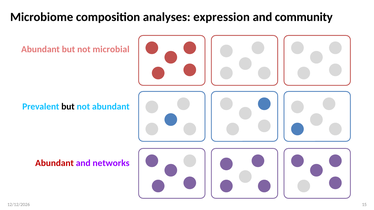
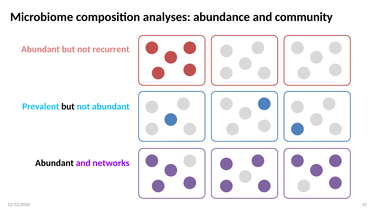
expression: expression -> abundance (222, 17)
microbial: microbial -> recurrent (111, 49)
Abundant colour: red -> black (54, 163)
